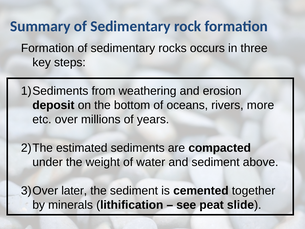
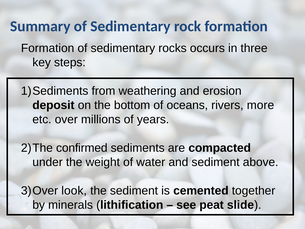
estimated: estimated -> confirmed (82, 148)
later: later -> look (74, 191)
